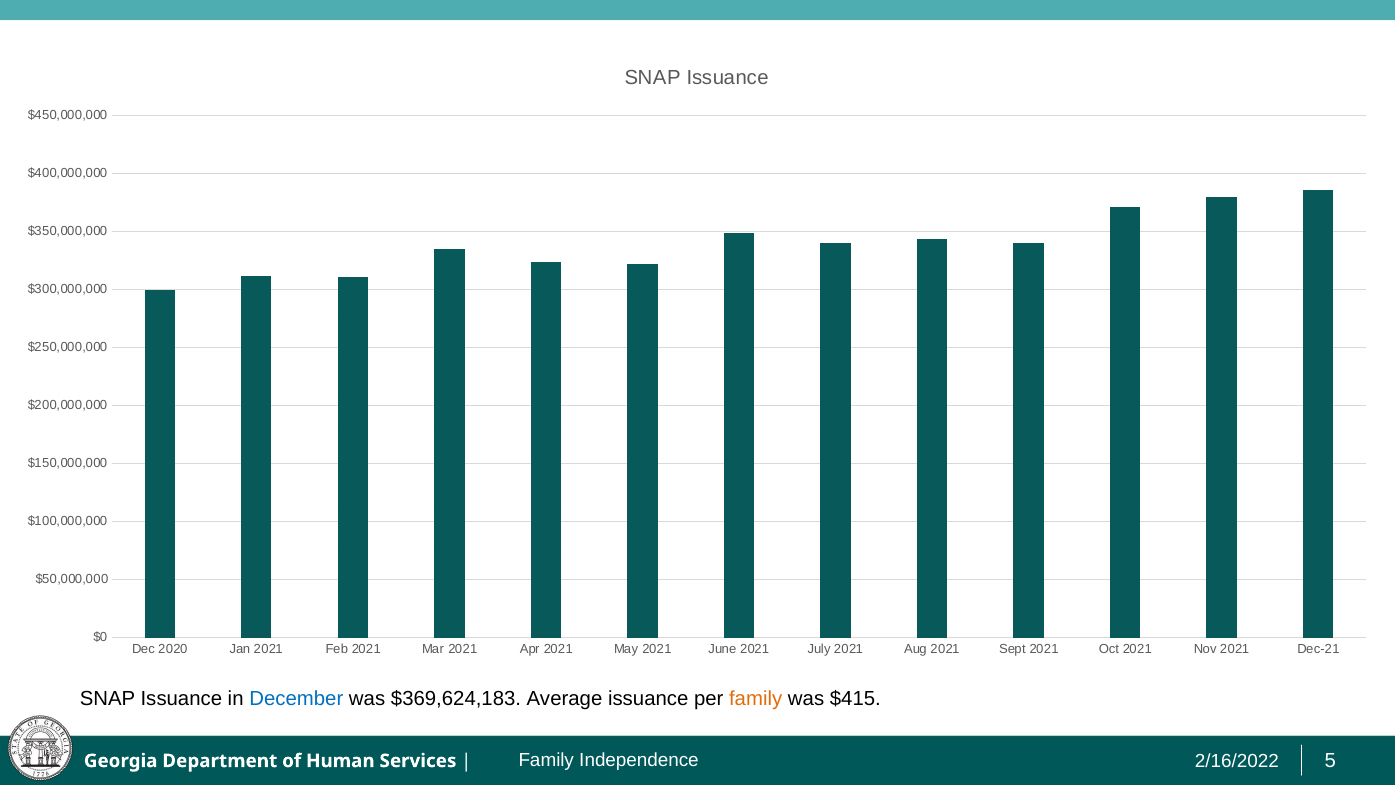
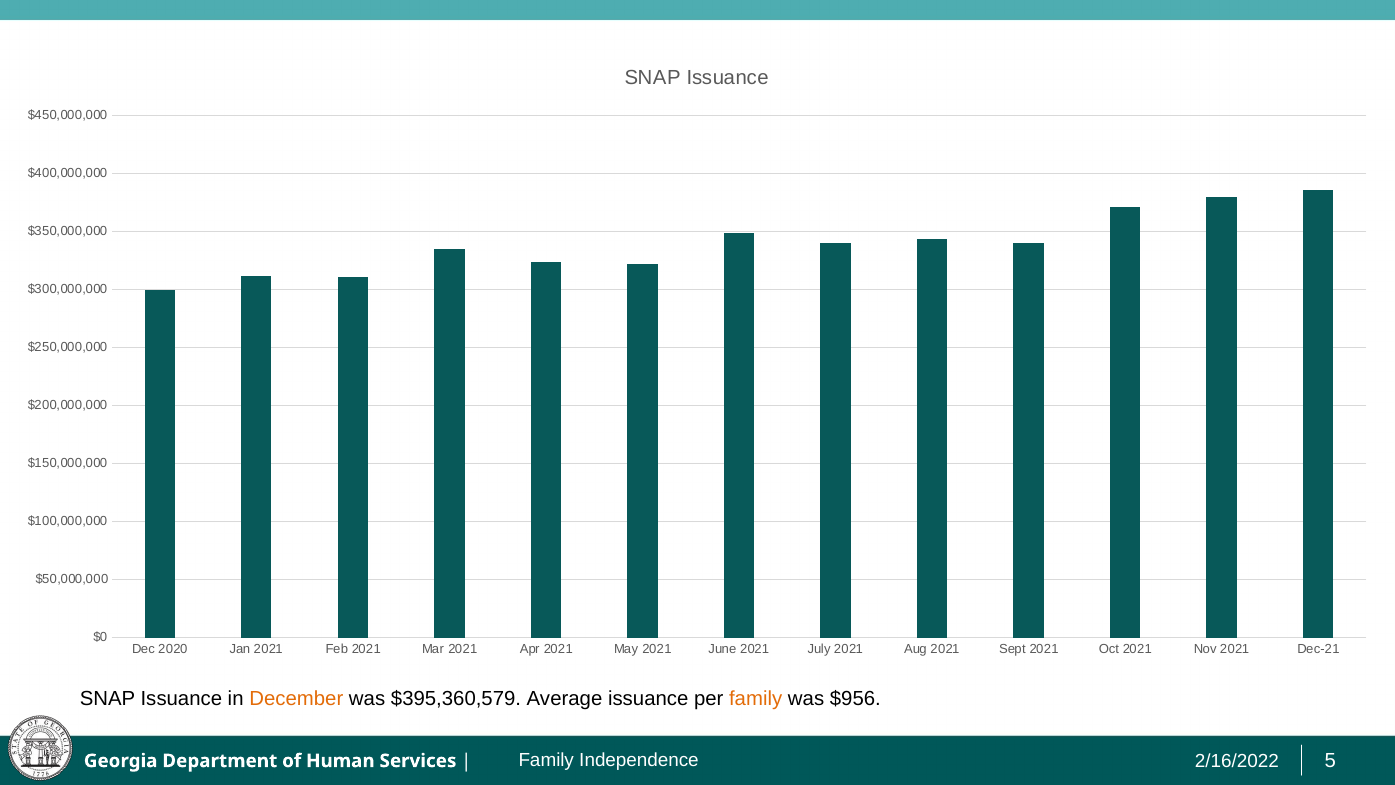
December colour: blue -> orange (296, 699)
$369,624,183: $369,624,183 -> $395,360,579 (456, 699)
$415: $415 -> $956 (855, 699)
